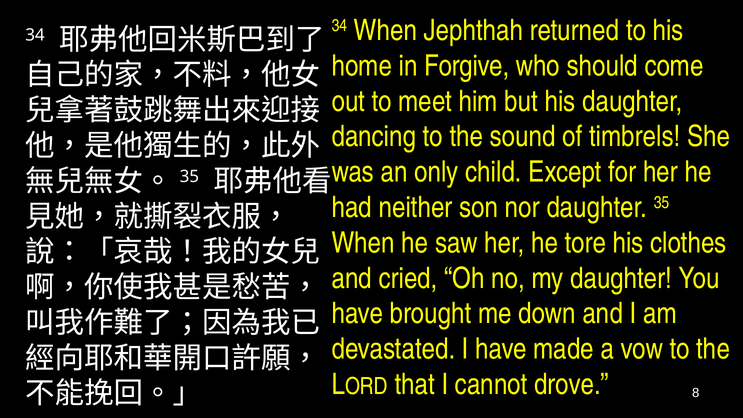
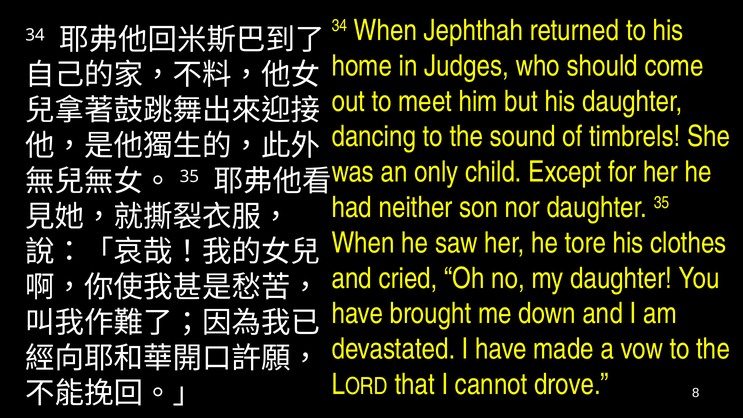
Forgive: Forgive -> Judges (467, 66)
